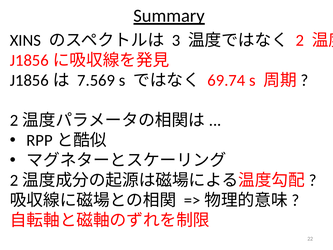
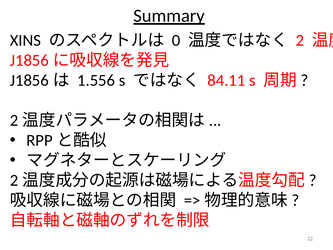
3: 3 -> 0 (176, 40)
7.569: 7.569 -> 1.556 (96, 80)
69.74: 69.74 -> 84.11 (226, 80)
